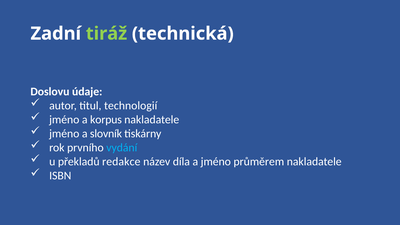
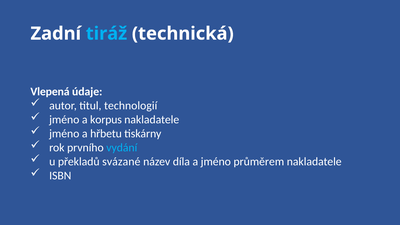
tiráž colour: light green -> light blue (106, 34)
Doslovu: Doslovu -> Vlepená (50, 92)
slovník: slovník -> hřbetu (106, 134)
redakce: redakce -> svázané (121, 162)
